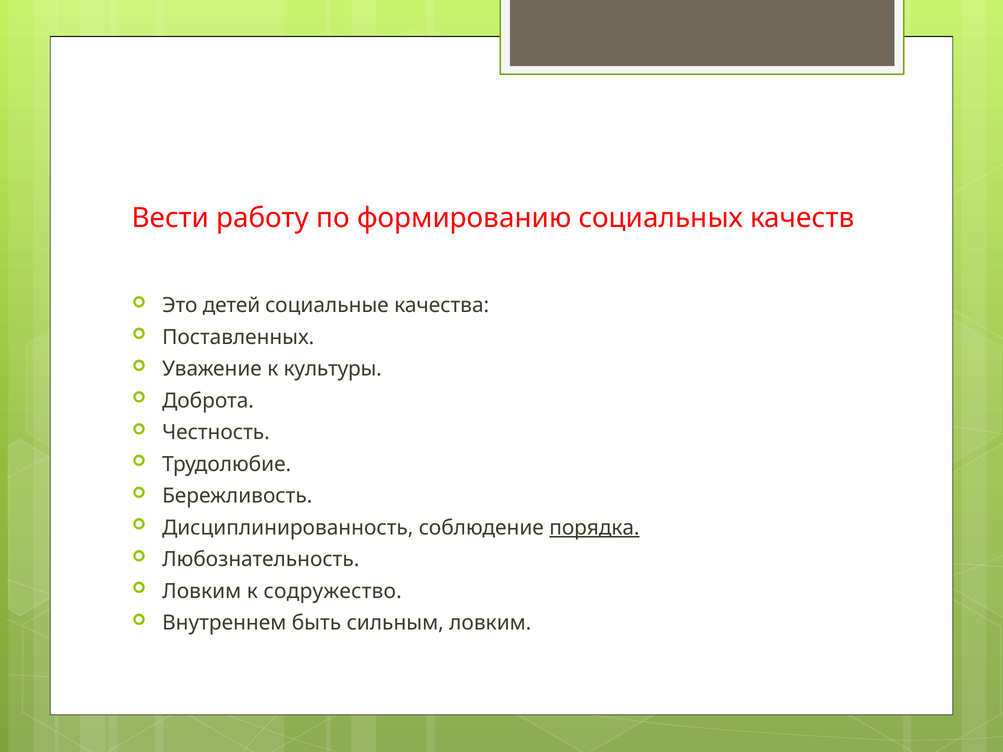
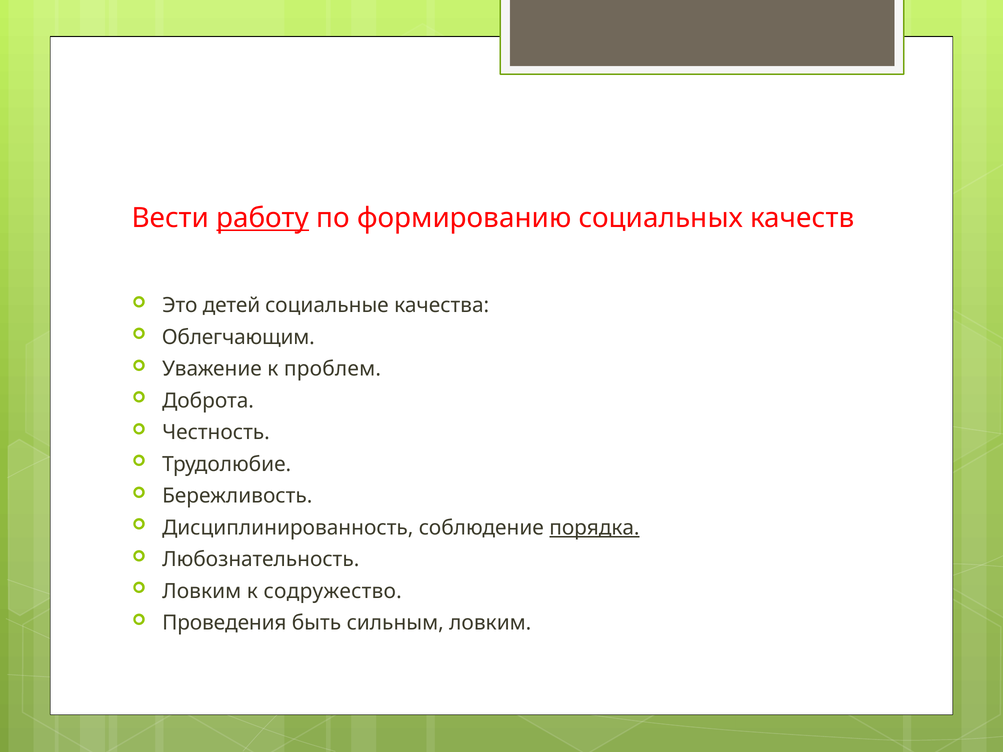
работу underline: none -> present (263, 218)
Поставленных: Поставленных -> Облегчающим (238, 337)
культуры: культуры -> проблем (332, 369)
Внутреннем: Внутреннем -> Проведения (224, 623)
